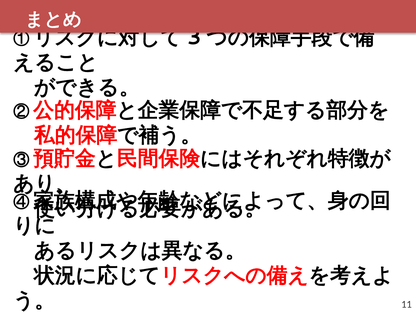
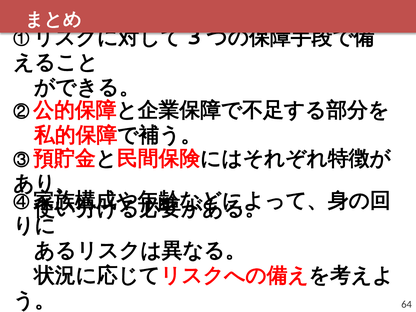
11: 11 -> 64 (407, 304)
